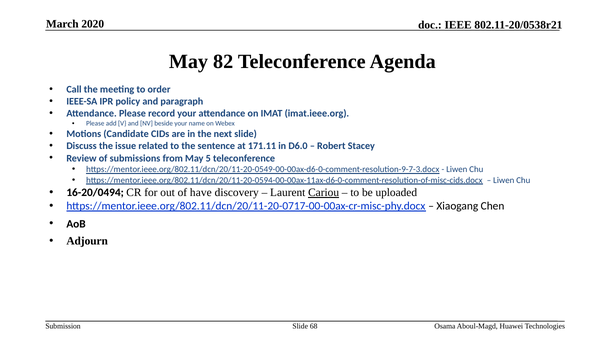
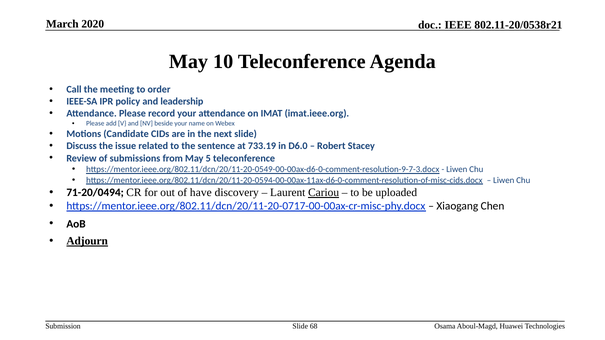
82: 82 -> 10 (223, 62)
paragraph: paragraph -> leadership (182, 102)
171.11: 171.11 -> 733.19 (262, 146)
16-20/0494: 16-20/0494 -> 71-20/0494 (95, 193)
Adjourn underline: none -> present (87, 241)
